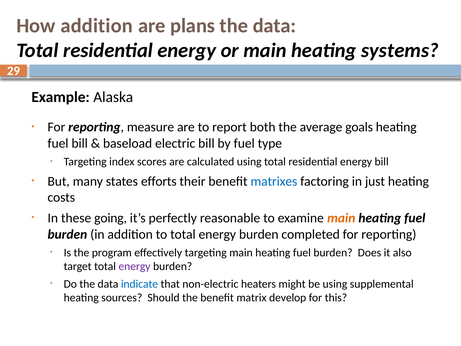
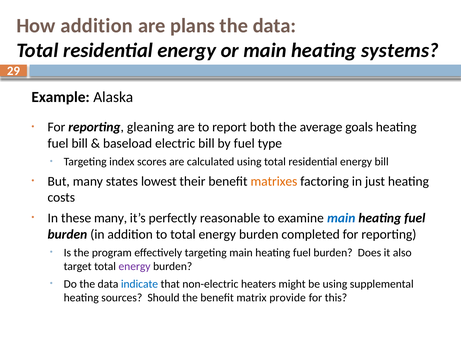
measure: measure -> gleaning (150, 127)
efforts: efforts -> lowest (159, 181)
matrixes colour: blue -> orange (274, 181)
these going: going -> many (111, 218)
main colour: orange -> blue (341, 218)
develop: develop -> provide (288, 297)
